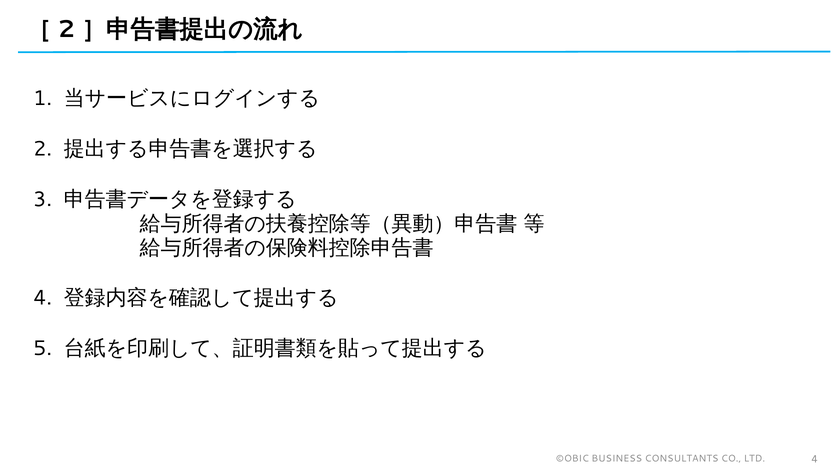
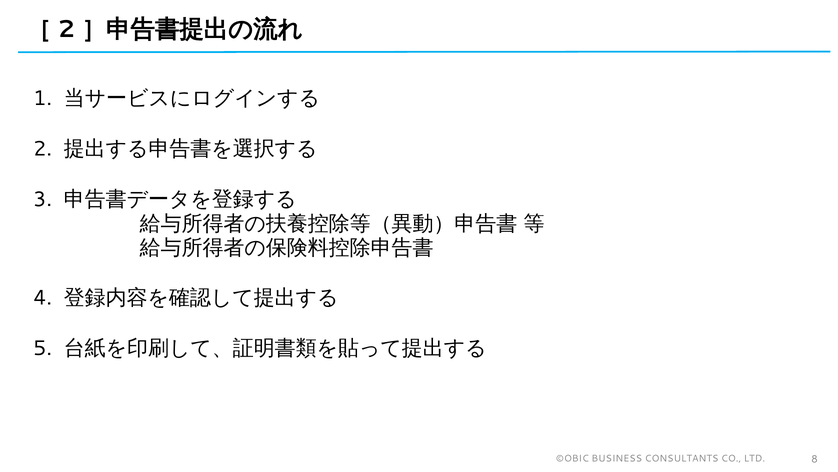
LTD 4: 4 -> 8 (815, 458)
